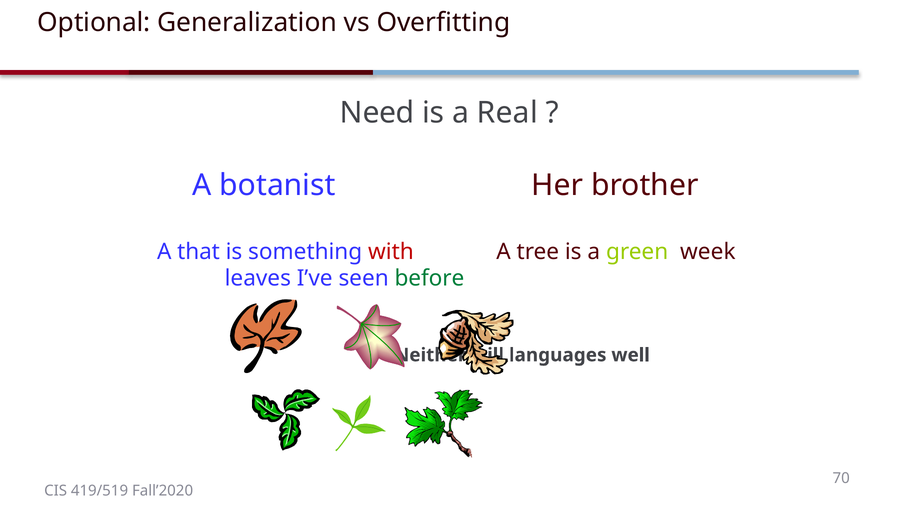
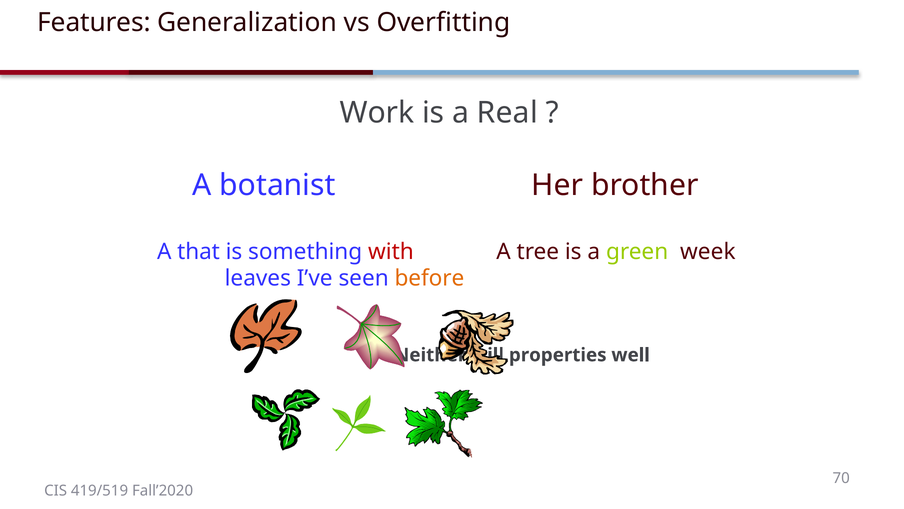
Optional: Optional -> Features (94, 23)
Need: Need -> Work (377, 113)
before colour: green -> orange (429, 278)
languages: languages -> properties (558, 355)
